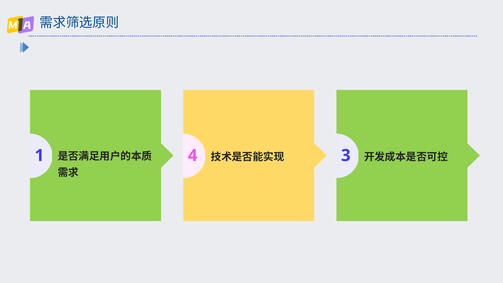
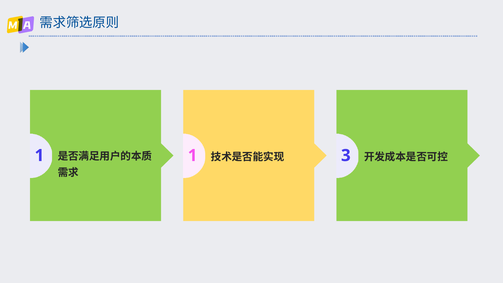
1 4: 4 -> 1 (193, 155)
